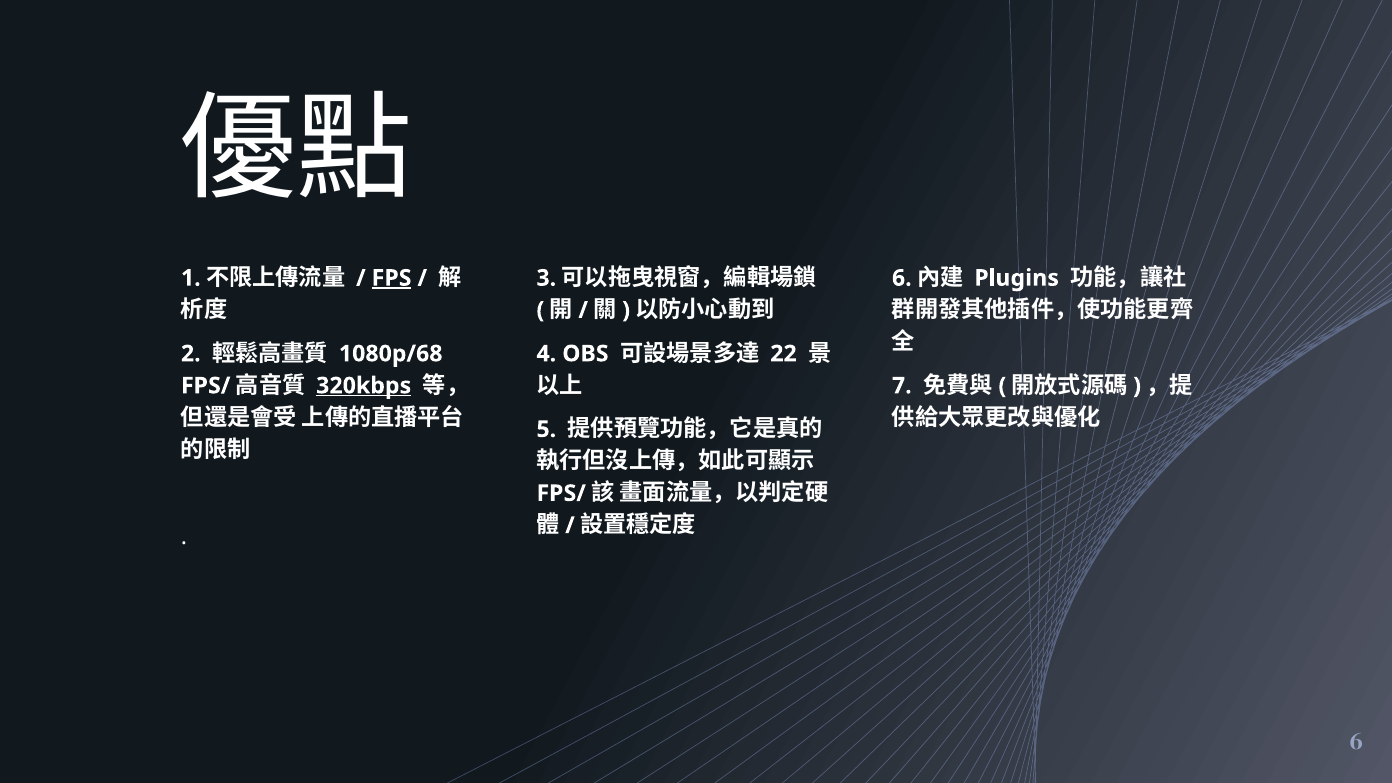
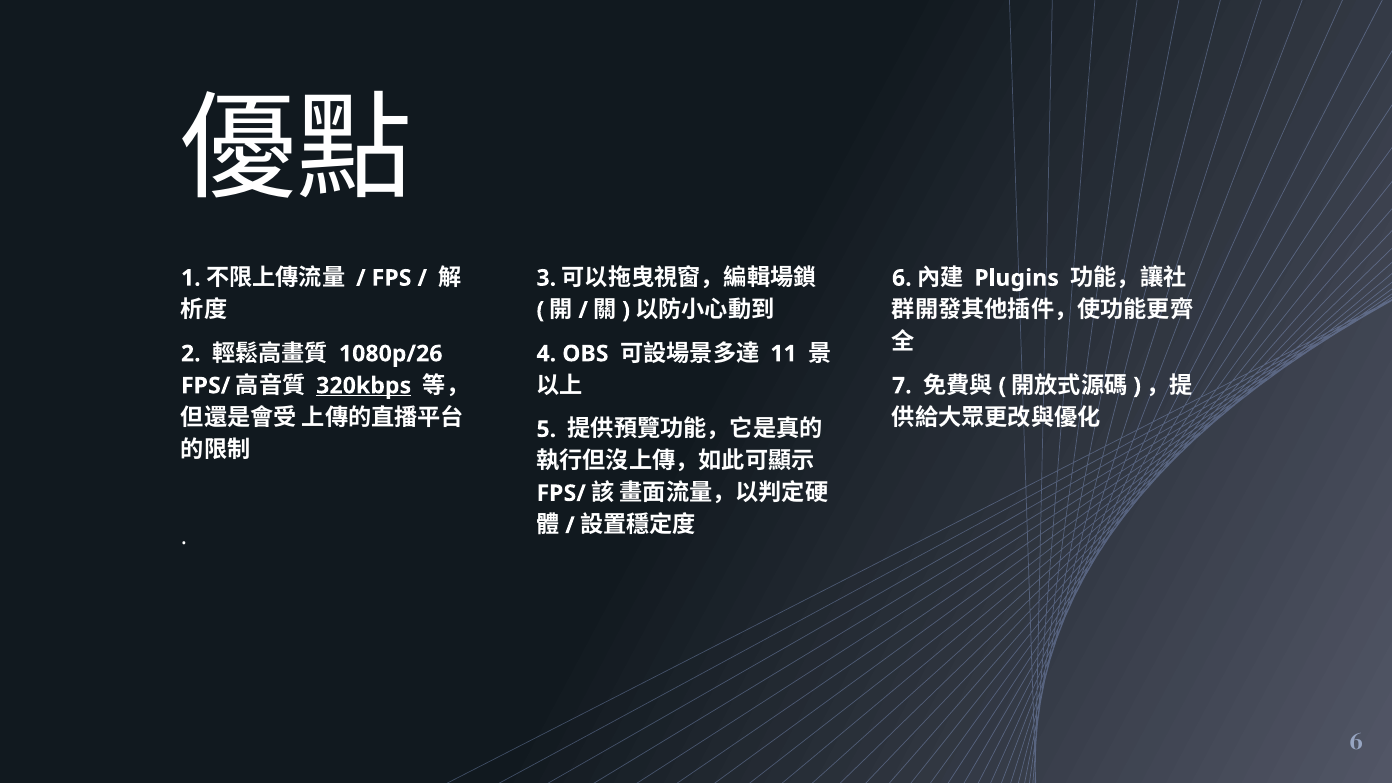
FPS underline: present -> none (392, 278)
1080p/68: 1080p/68 -> 1080p/26 (391, 354)
22: 22 -> 11 (784, 354)
